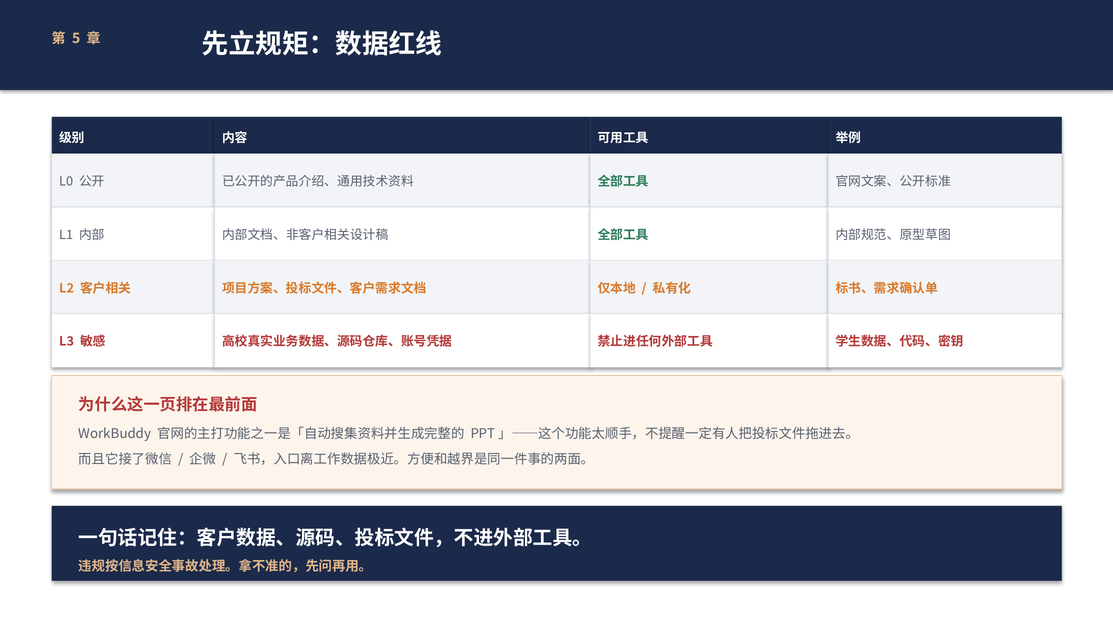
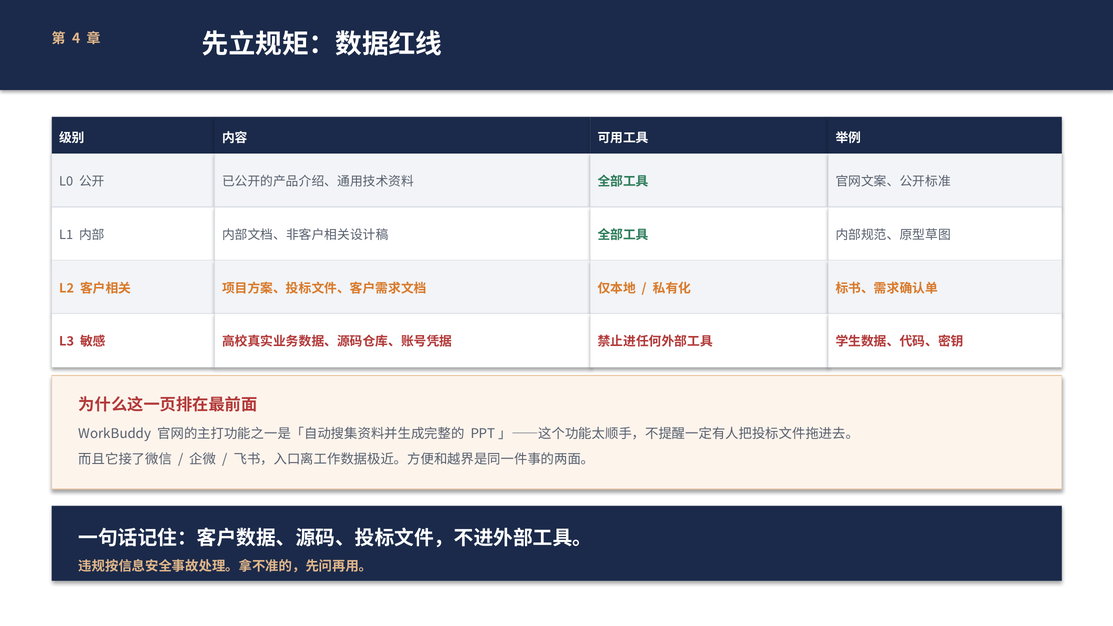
5: 5 -> 4 (76, 39)
